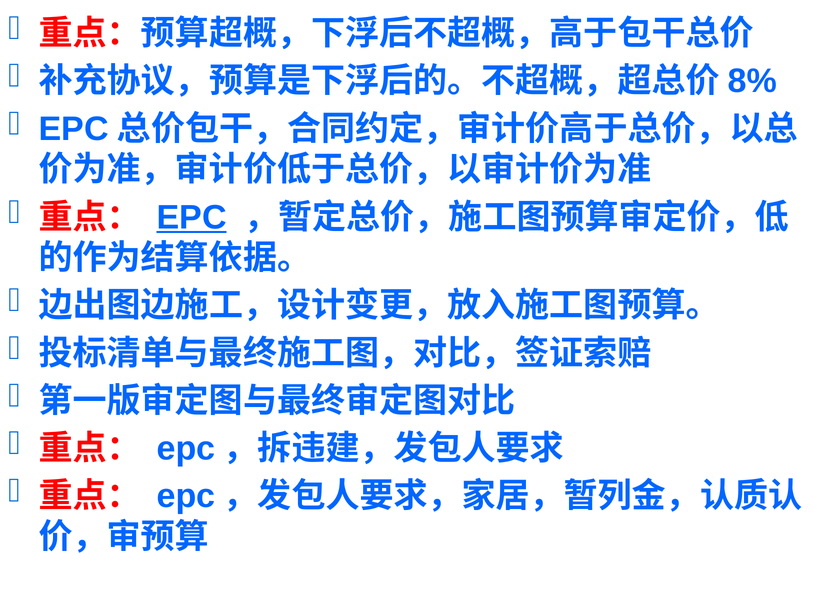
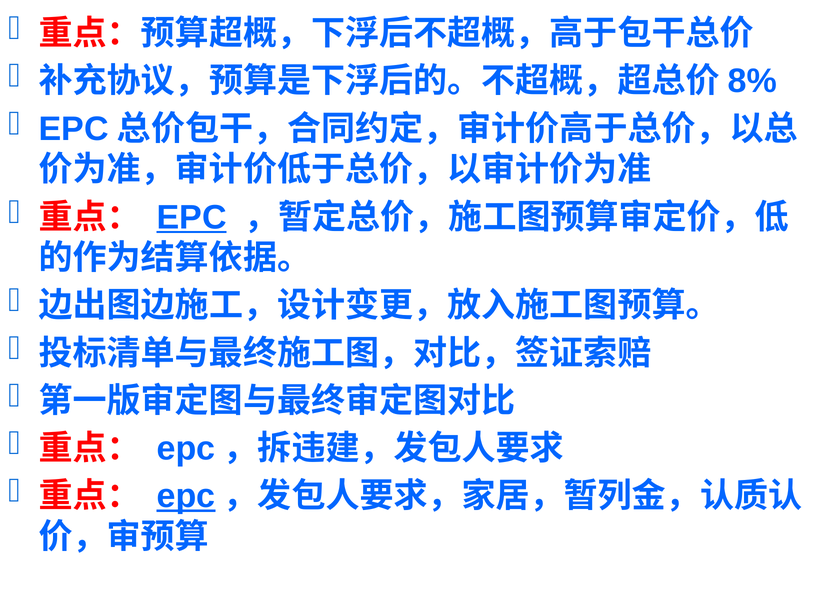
epc underline: none -> present (186, 497)
